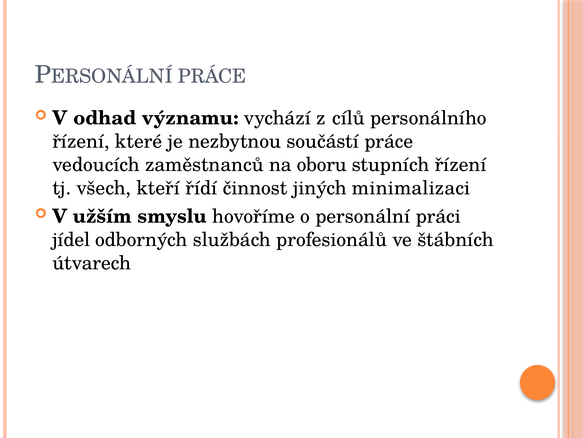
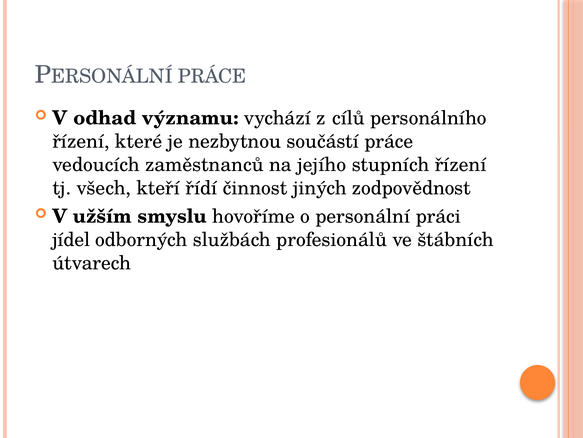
oboru: oboru -> jejího (322, 165)
minimalizaci: minimalizaci -> zodpovědnost (411, 188)
